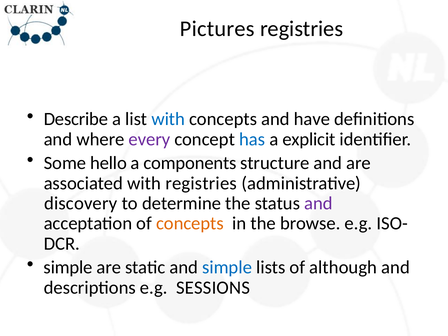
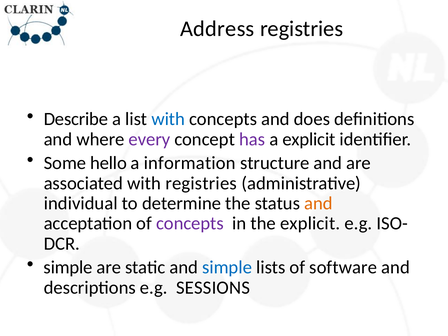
Pictures: Pictures -> Address (217, 29)
have: have -> does (312, 119)
has colour: blue -> purple (252, 139)
components: components -> information (190, 163)
discovery: discovery -> individual (81, 203)
and colour: purple -> orange (318, 203)
concepts colour: orange -> purple (190, 224)
the browse: browse -> explicit (310, 224)
although: although -> software (343, 267)
